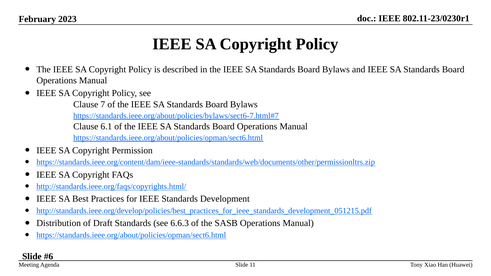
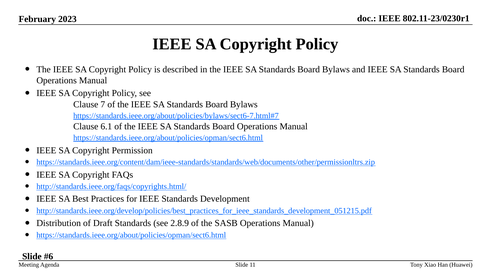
6.6.3: 6.6.3 -> 2.8.9 (180, 223)
